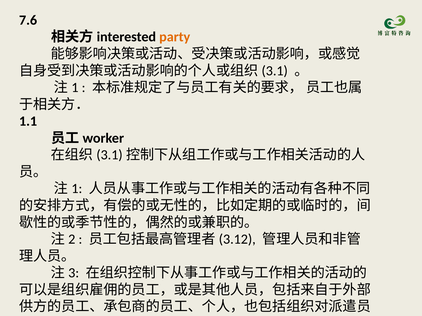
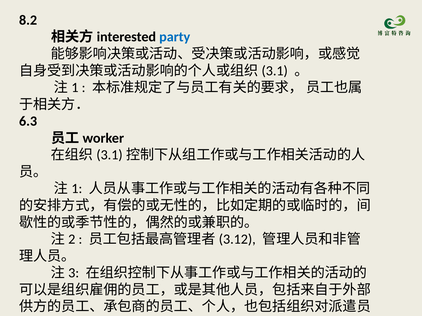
7.6: 7.6 -> 8.2 (28, 20)
party colour: orange -> blue (175, 37)
1.1: 1.1 -> 6.3 (28, 121)
